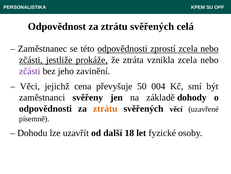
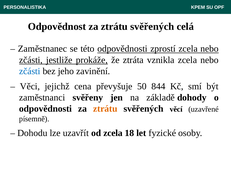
zčásti colour: purple -> blue (30, 71)
004: 004 -> 844 (158, 86)
od další: další -> zcela (113, 132)
